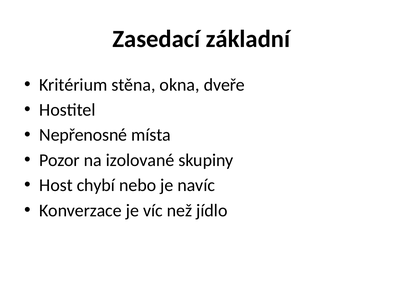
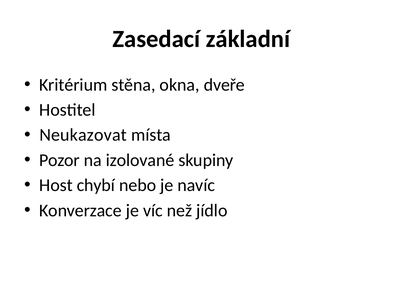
Nepřenosné: Nepřenosné -> Neukazovat (83, 135)
